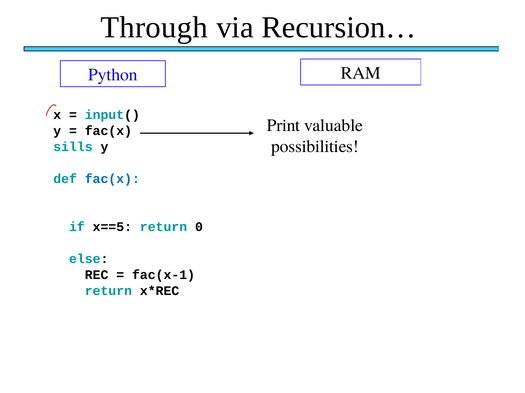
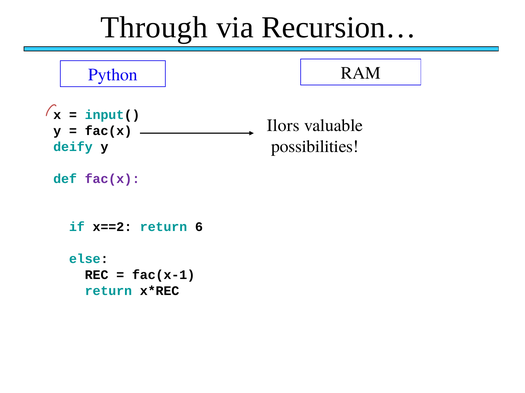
Print: Print -> Ilors (283, 126)
sills: sills -> deify (73, 147)
fac(x colour: blue -> purple (112, 179)
x==5: x==5 -> x==2 (112, 227)
0: 0 -> 6 (199, 227)
